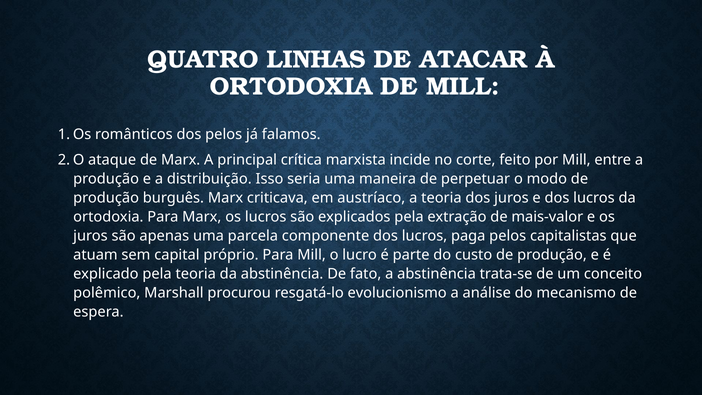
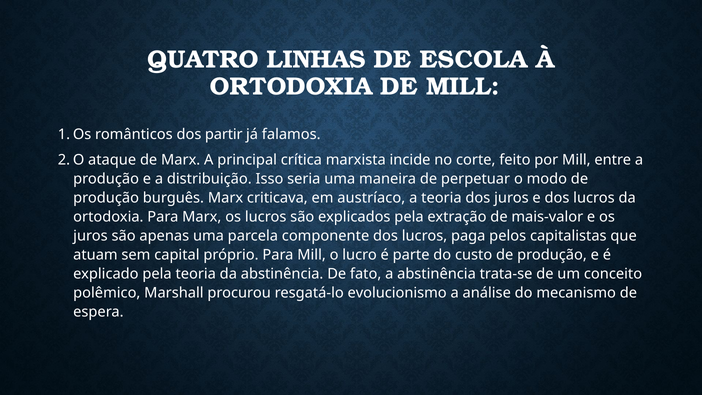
ATACAR: ATACAR -> ESCOLA (474, 60)
dos pelos: pelos -> partir (224, 135)
